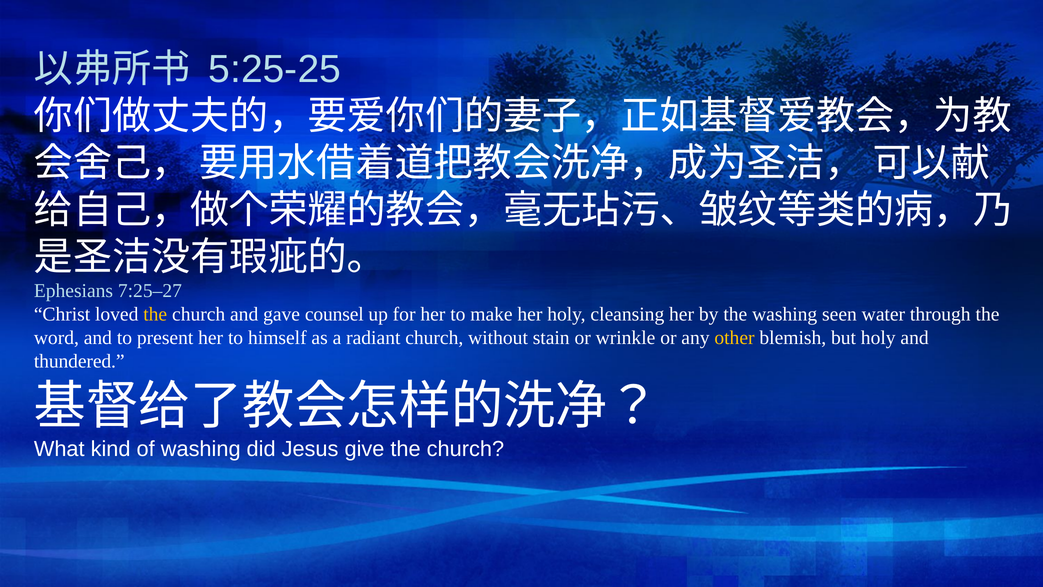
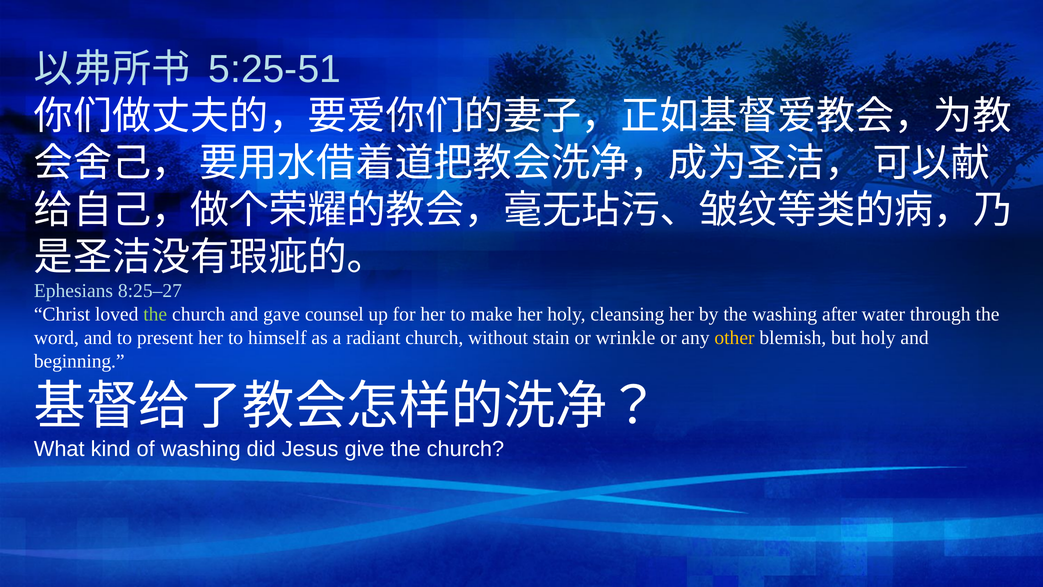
5:25-25: 5:25-25 -> 5:25-51 (275, 69)
7:25–27: 7:25–27 -> 8:25–27 (150, 291)
the colour: yellow -> light green (155, 314)
seen: seen -> after (840, 314)
thundered: thundered -> beginning (79, 361)
